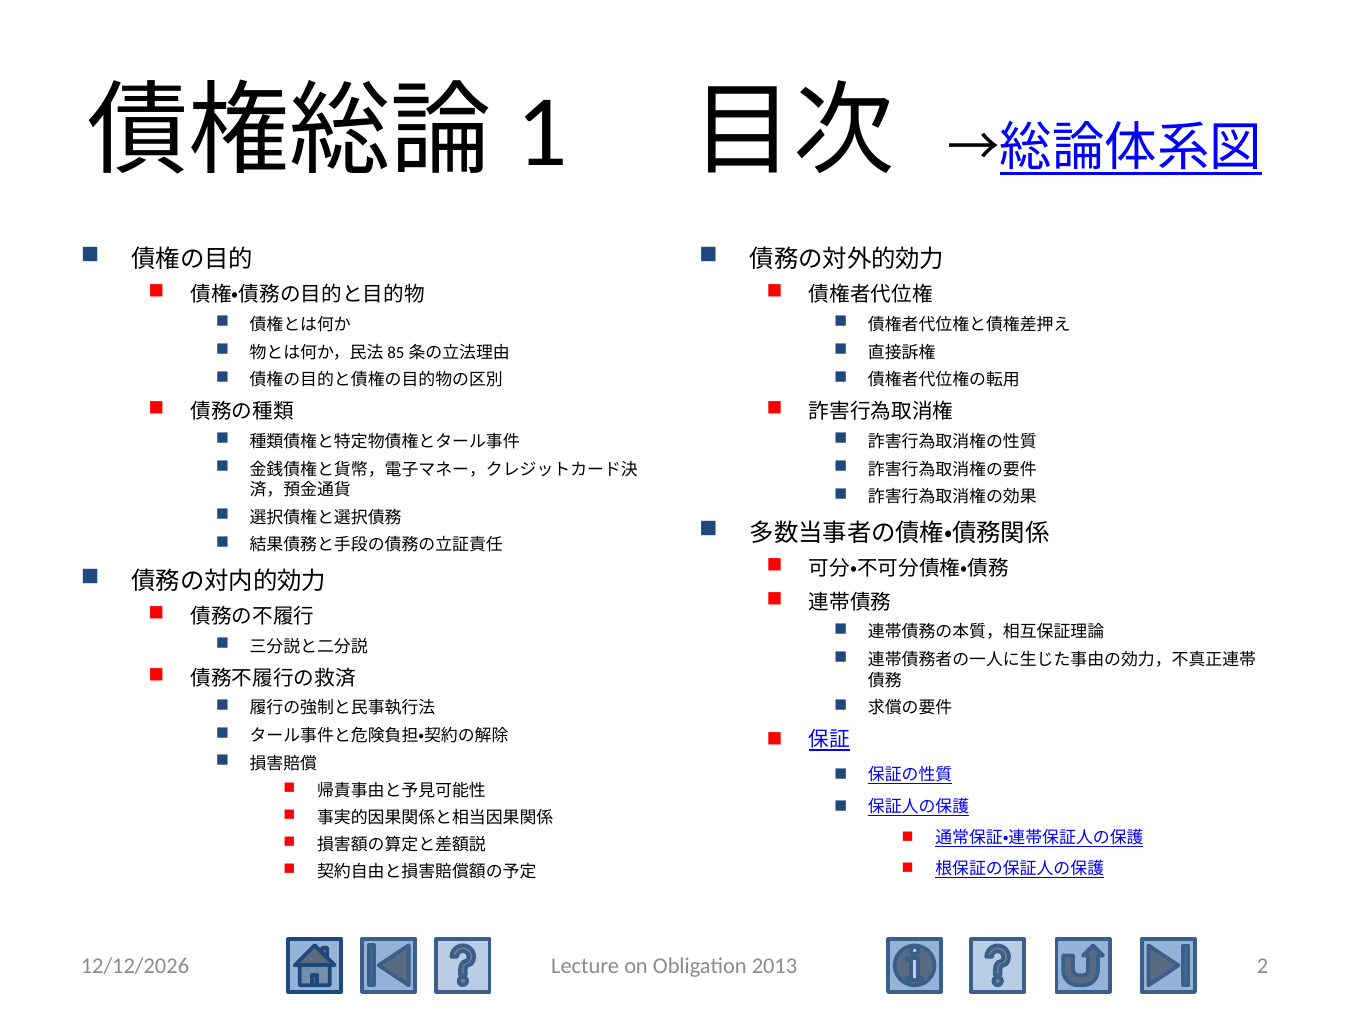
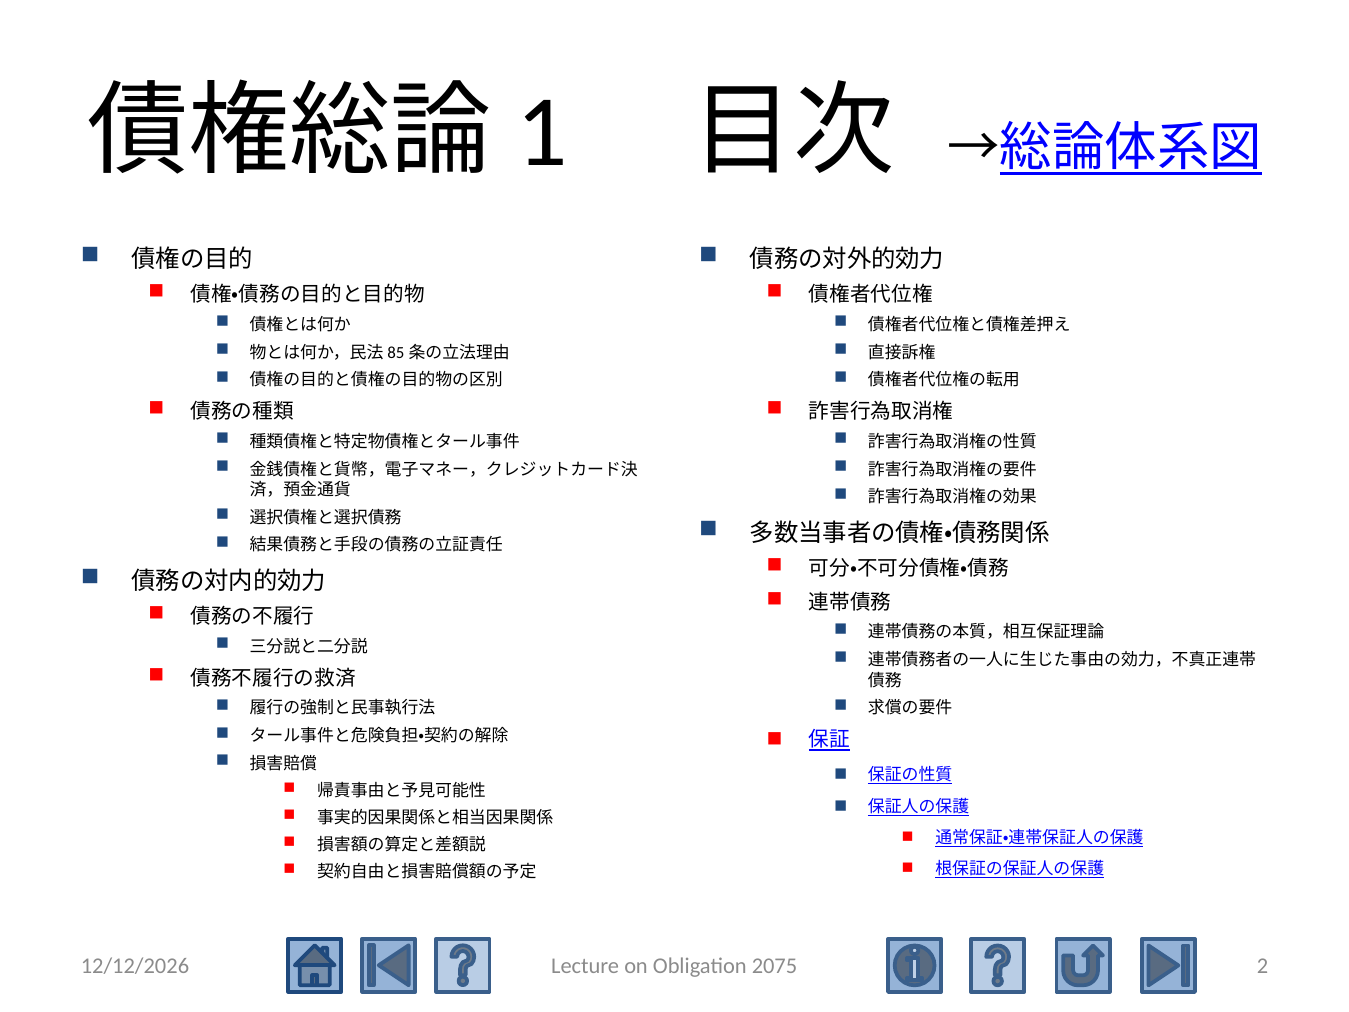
2013: 2013 -> 2075 (774, 966)
